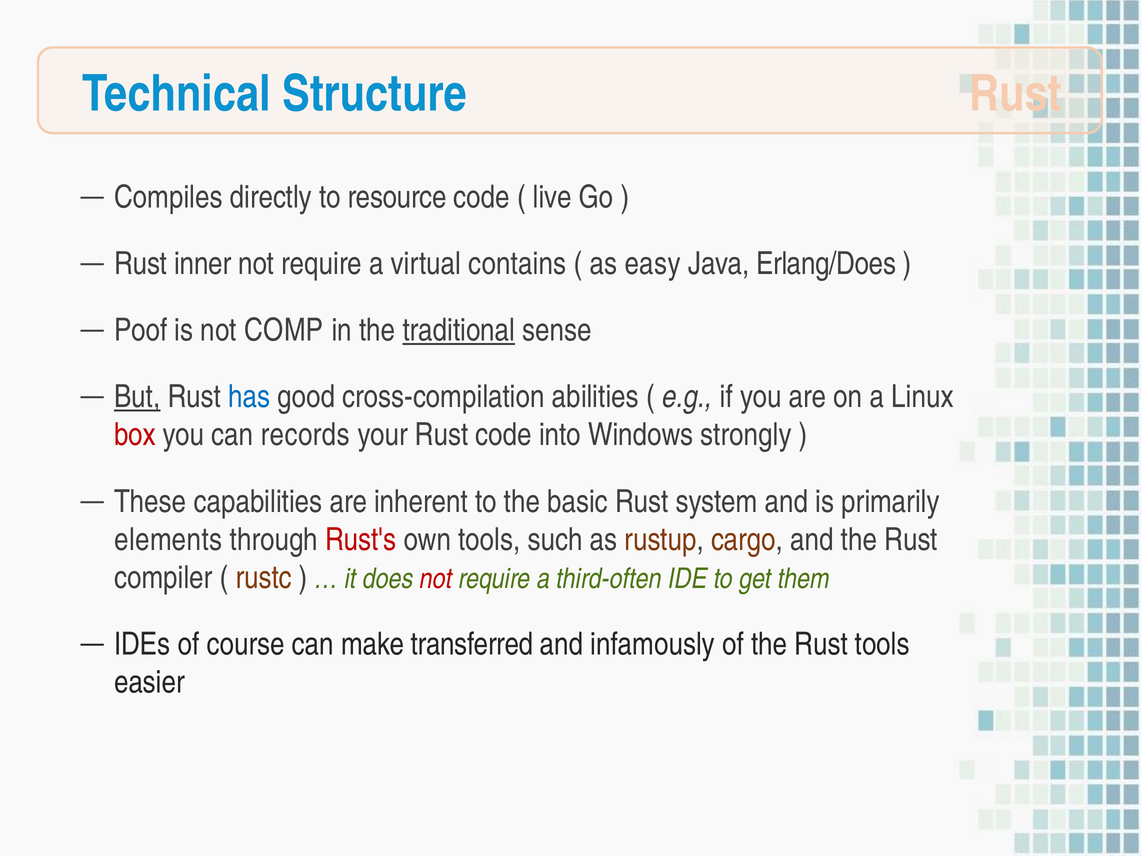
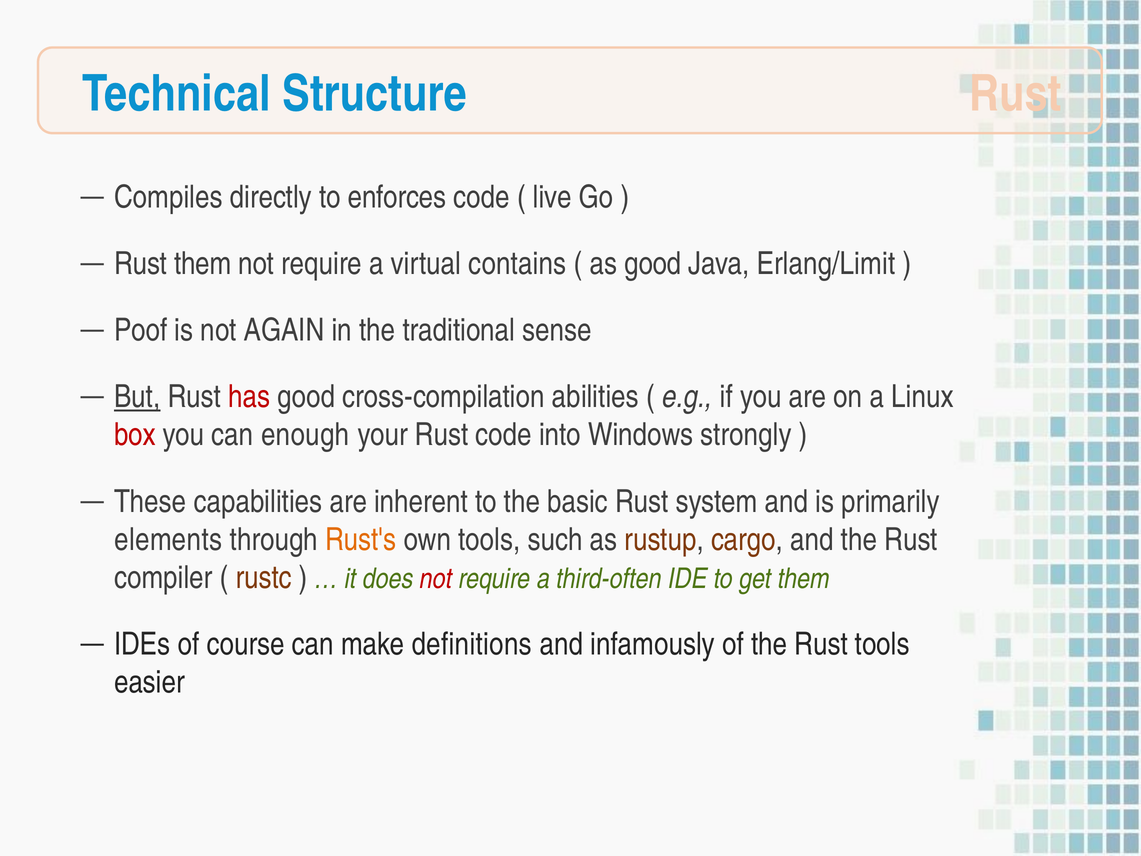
resource: resource -> enforces (397, 197)
Rust inner: inner -> them (203, 264)
as easy: easy -> good (653, 264)
Erlang/Does: Erlang/Does -> Erlang/Limit (826, 264)
COMP: COMP -> AGAIN (284, 330)
traditional underline: present -> none (459, 330)
has colour: blue -> red (249, 397)
records: records -> enough (305, 435)
Rust's colour: red -> orange (361, 539)
transferred: transferred -> definitions (472, 644)
